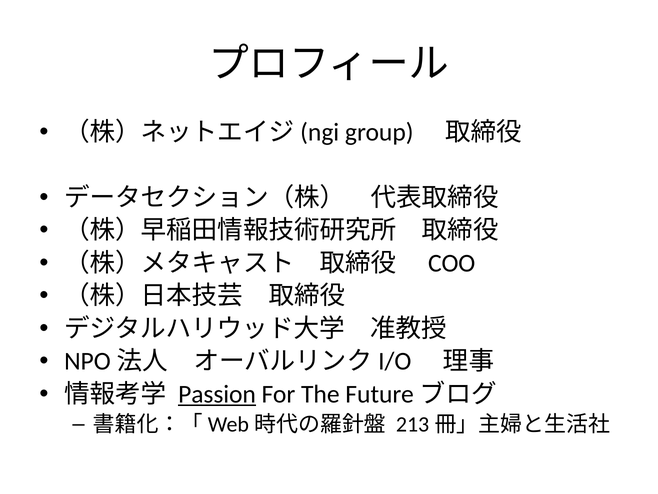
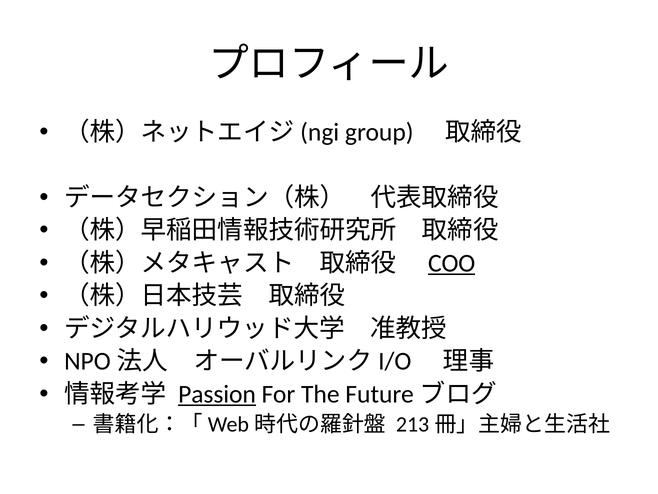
COO underline: none -> present (452, 263)
